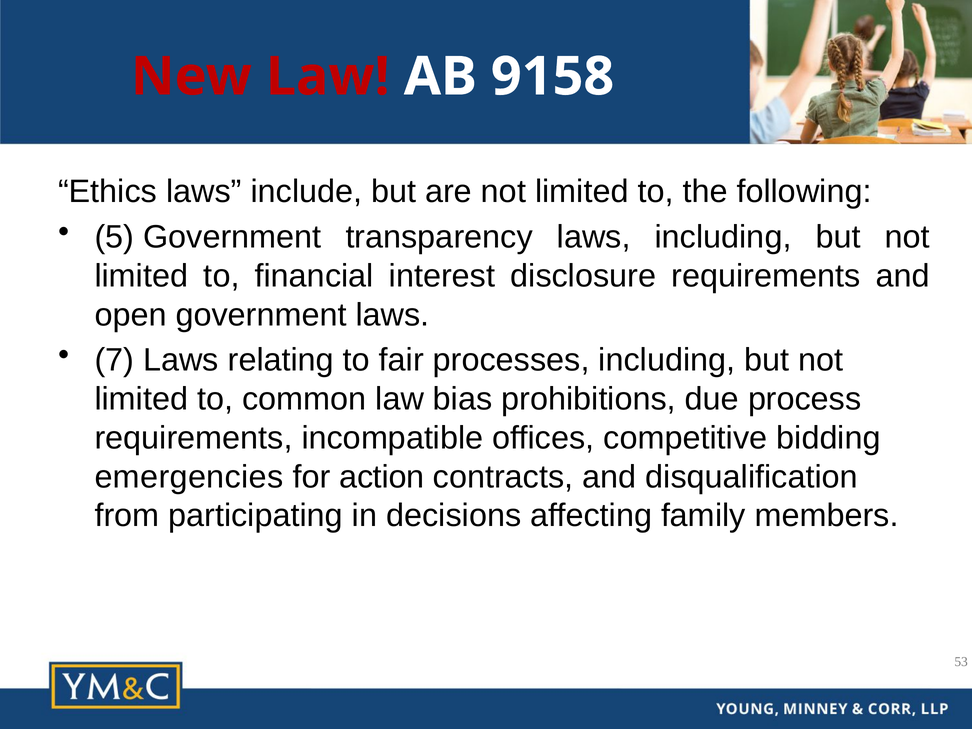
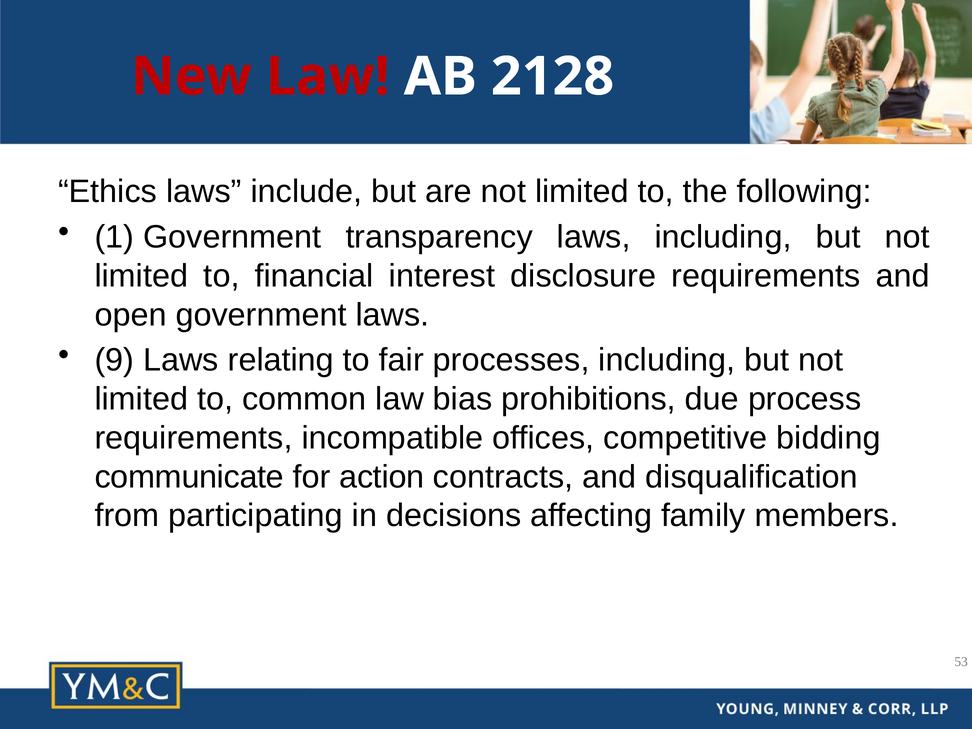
9158: 9158 -> 2128 (553, 77)
5: 5 -> 1 (114, 237)
7: 7 -> 9 (114, 360)
emergencies: emergencies -> communicate (189, 477)
